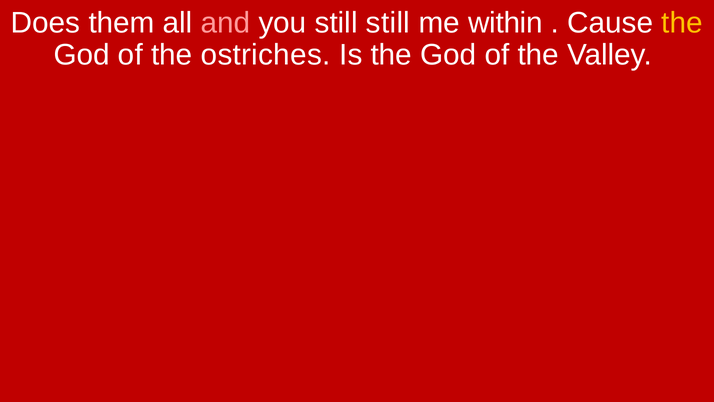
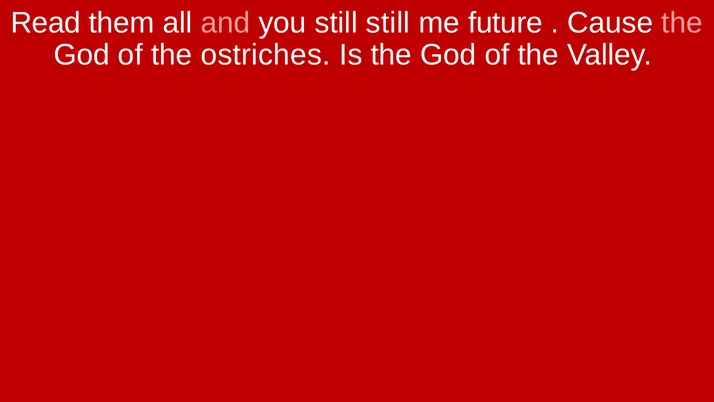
Does: Does -> Read (46, 23)
within: within -> future (506, 23)
the colour: yellow -> pink (682, 23)
